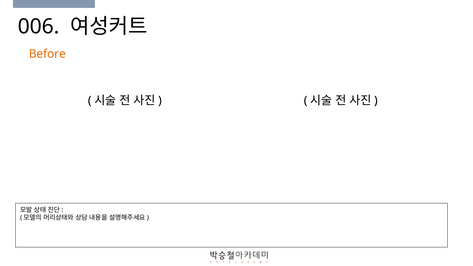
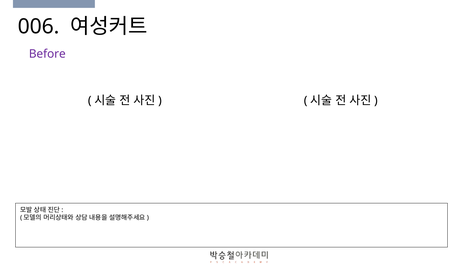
Before colour: orange -> purple (47, 54)
